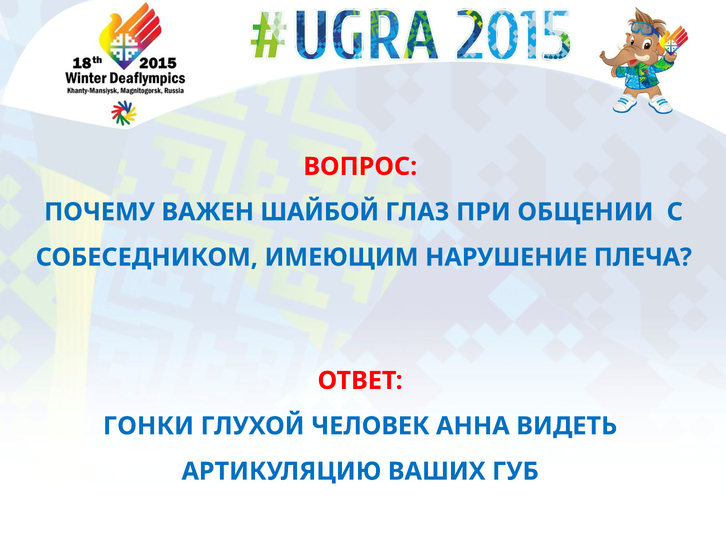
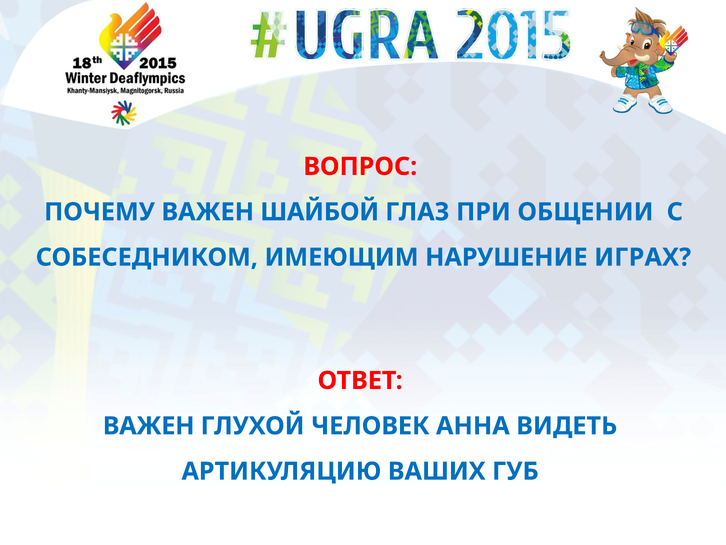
ПЛЕЧА: ПЛЕЧА -> ИГРАХ (643, 257)
ГОНКИ: ГОНКИ -> ВАЖЕН (149, 426)
